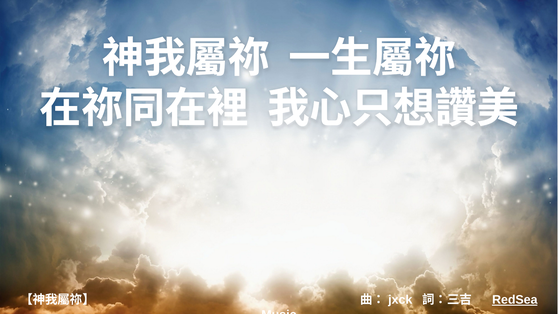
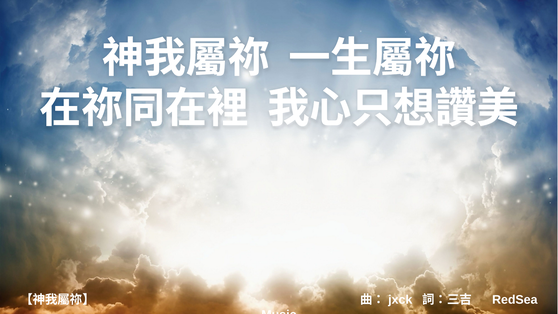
RedSea underline: present -> none (515, 300)
